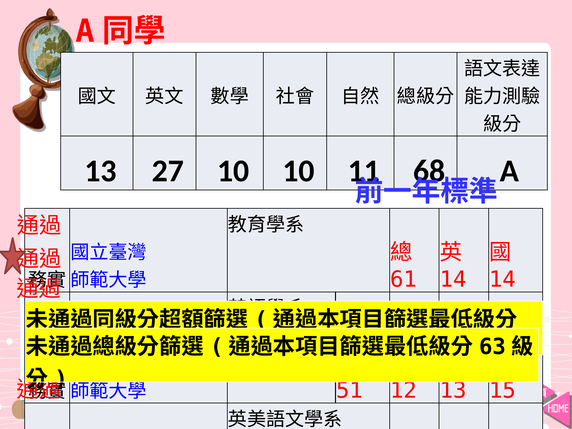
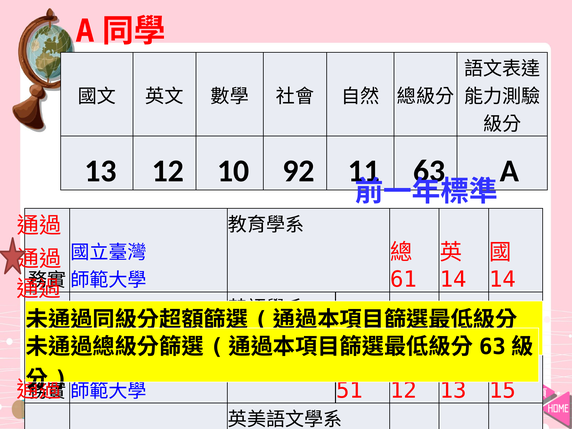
13 27: 27 -> 12 (168, 171)
10 10: 10 -> 92 (299, 171)
68: 68 -> 63 (429, 171)
